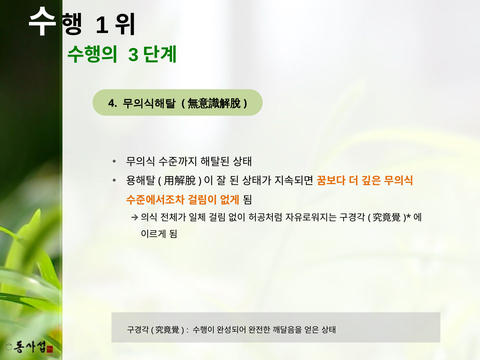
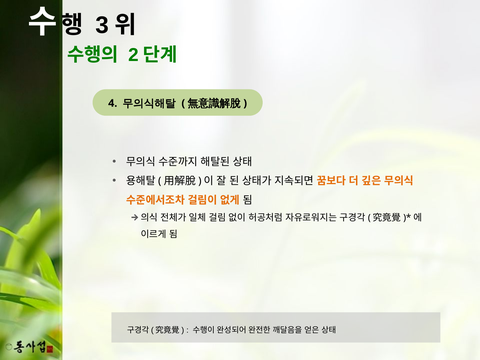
1: 1 -> 3 (102, 25)
3: 3 -> 2 (133, 55)
